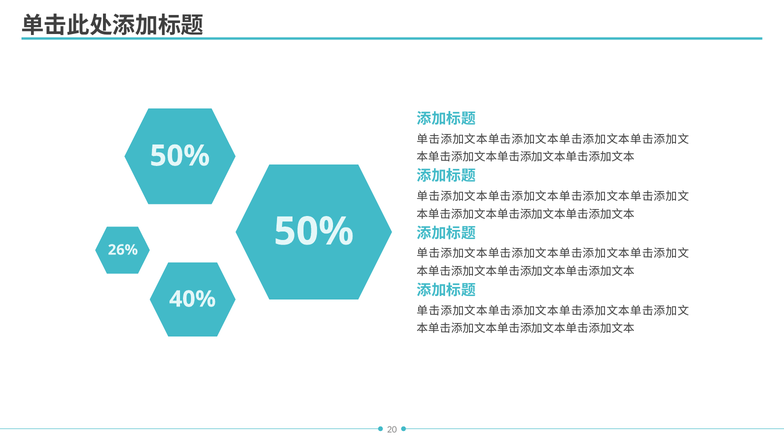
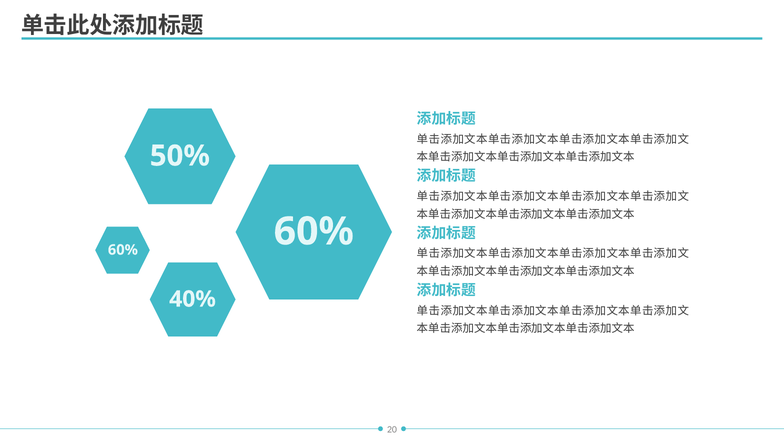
50%: 50% -> 60% (314, 232)
26%: 26% -> 60% (123, 250)
